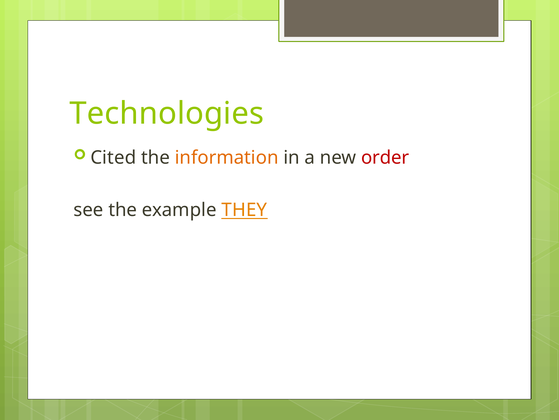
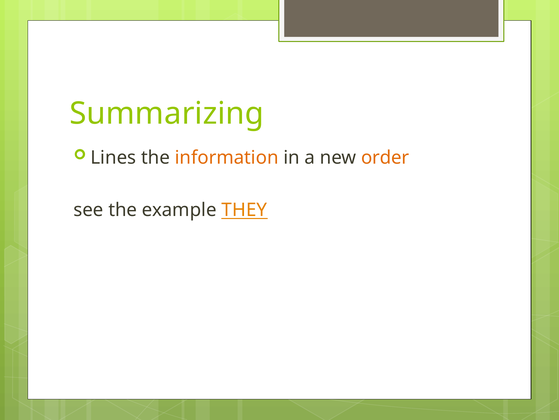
Technologies: Technologies -> Summarizing (167, 113)
Cited: Cited -> Lines (113, 157)
order colour: red -> orange (385, 157)
